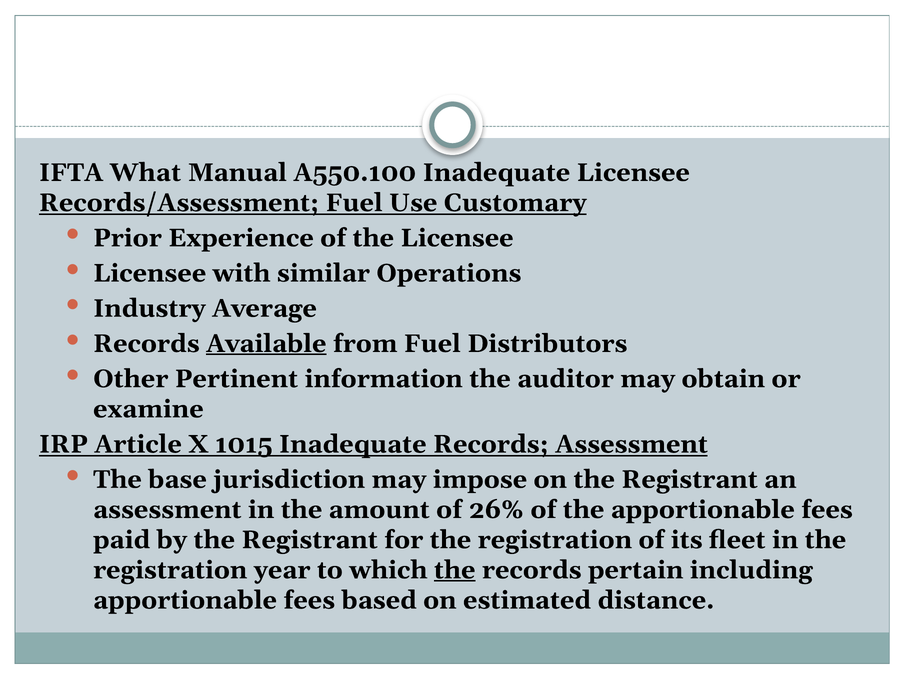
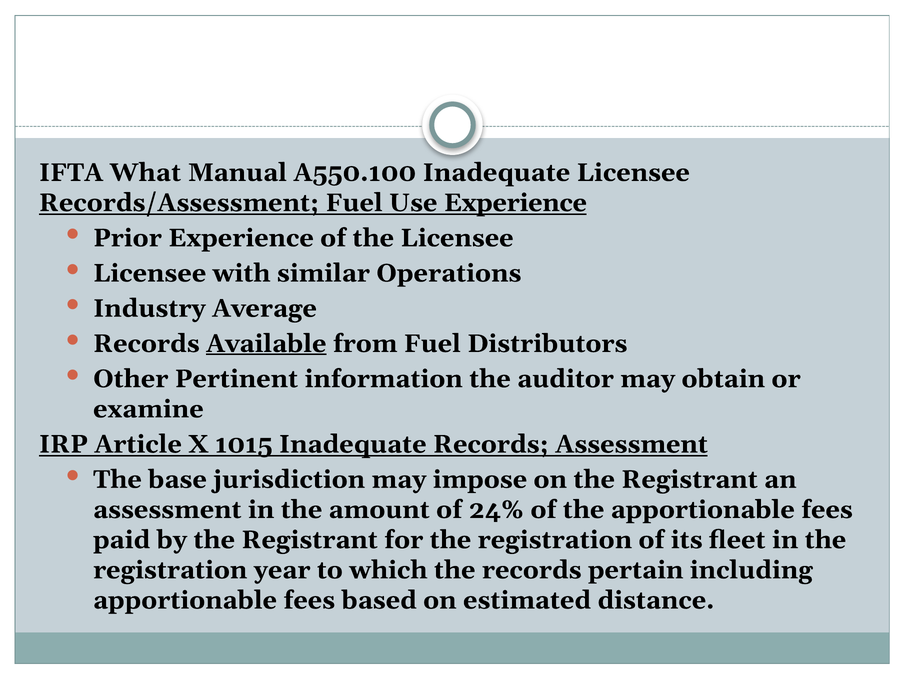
Use Customary: Customary -> Experience (515, 203)
26%: 26% -> 24% (496, 509)
the underline: present -> none (455, 570)
